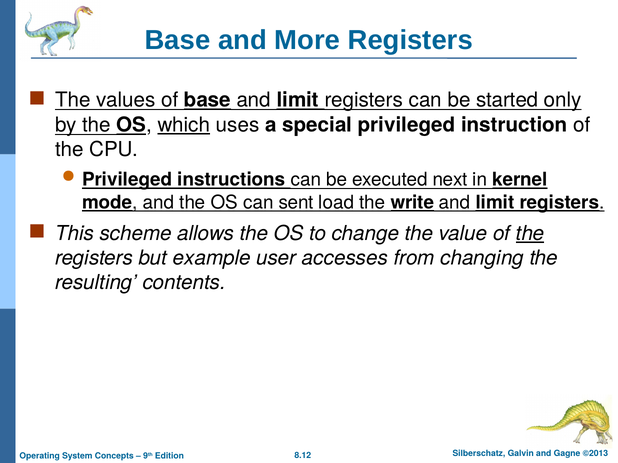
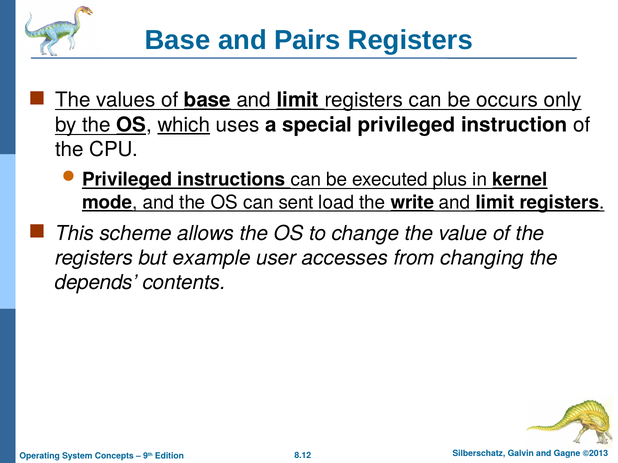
More: More -> Pairs (307, 40)
started: started -> occurs (507, 100)
next: next -> plus (450, 180)
the underline: present -> none (530, 234)
resulting: resulting -> depends (96, 283)
